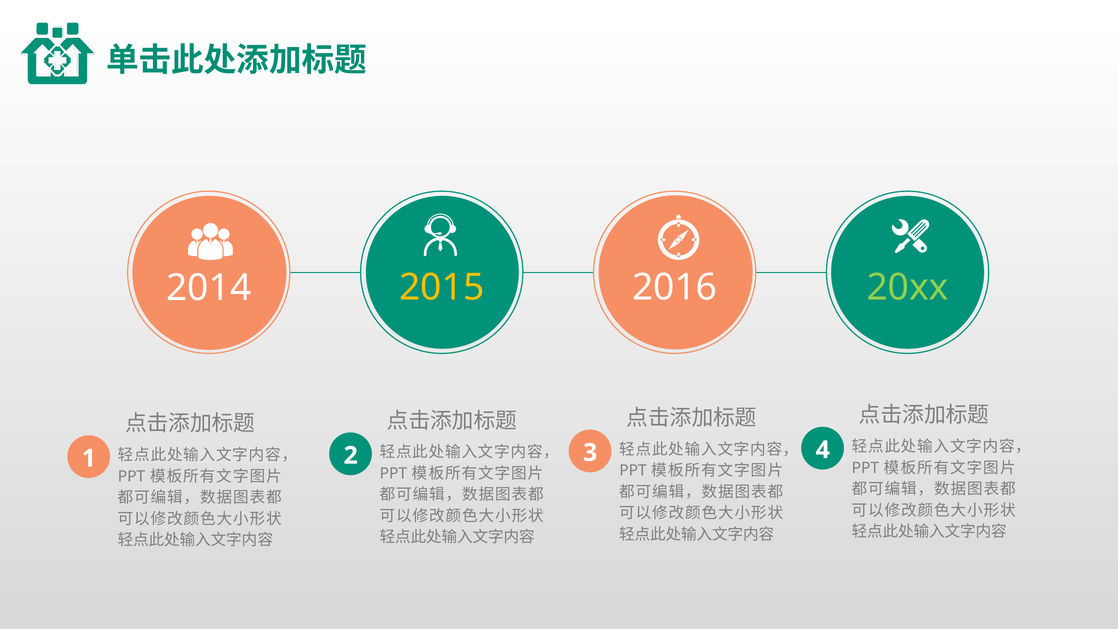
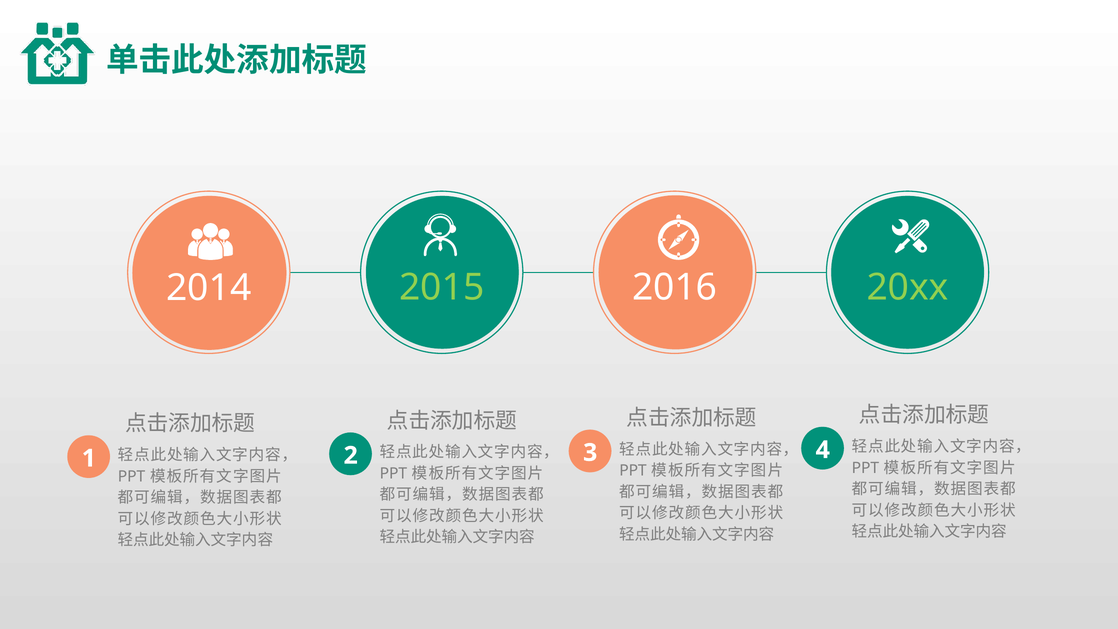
2015 colour: yellow -> light green (442, 287)
